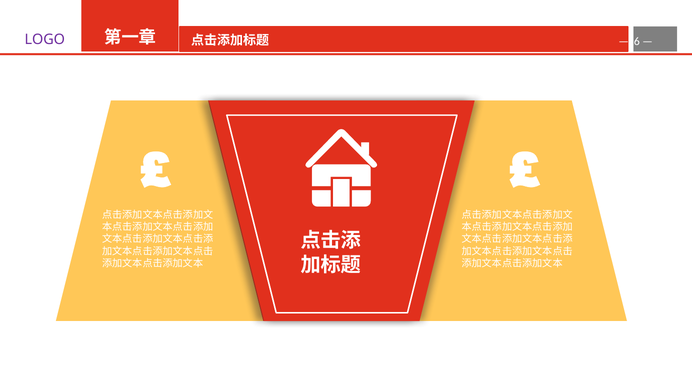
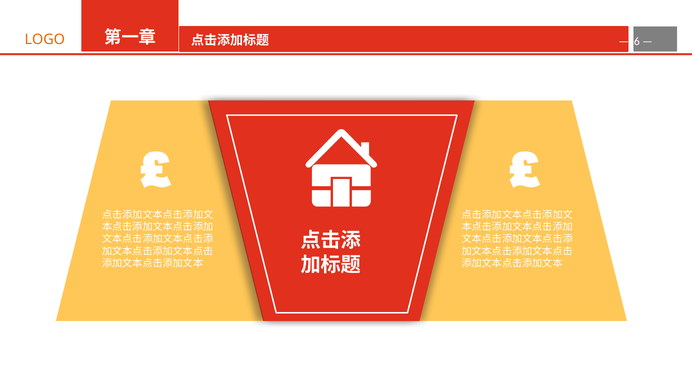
LOGO colour: purple -> orange (45, 39)
